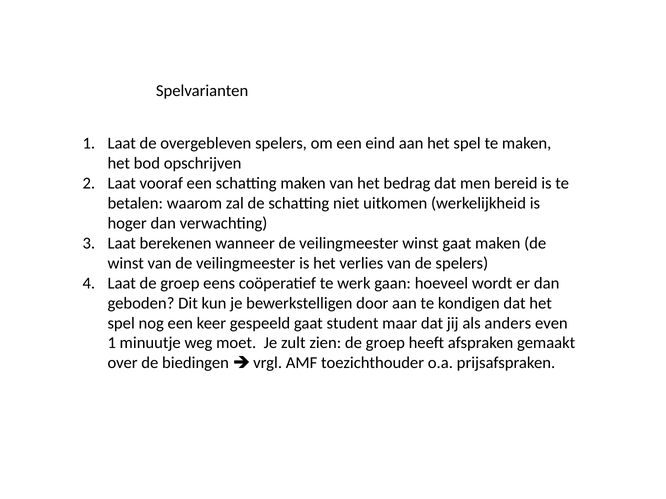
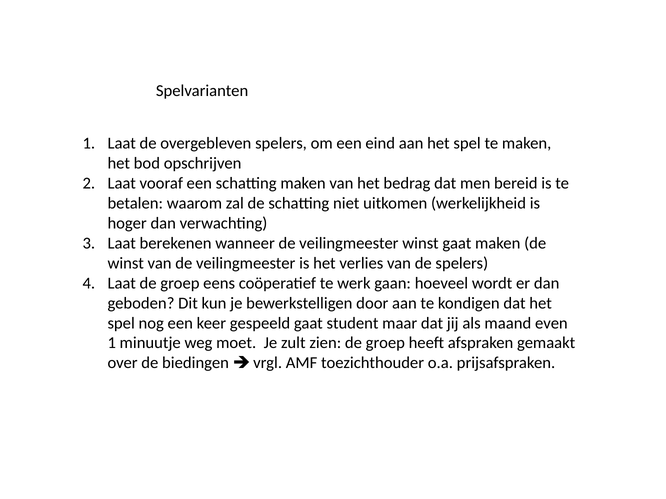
anders: anders -> maand (508, 323)
